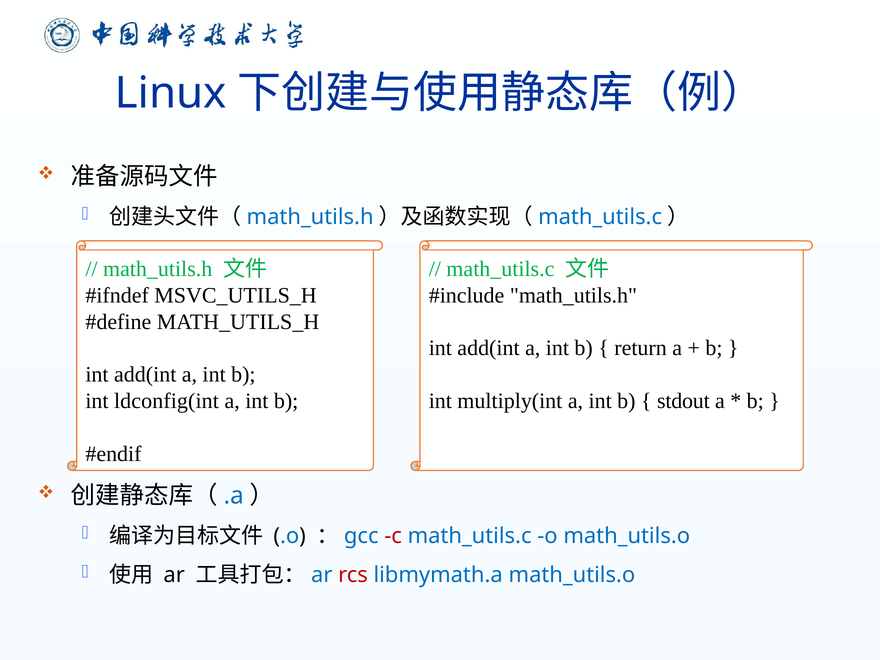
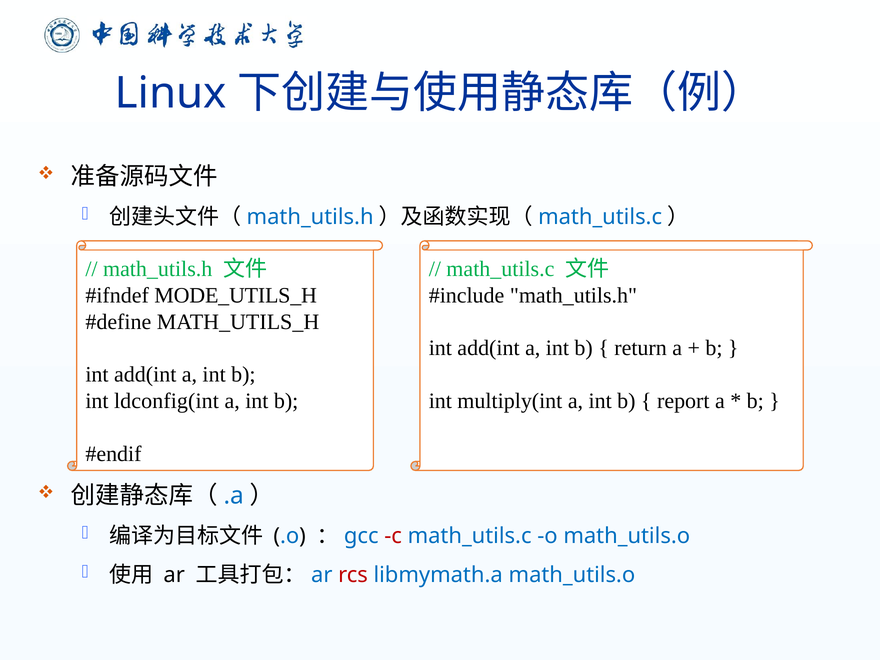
MSVC_UTILS_H: MSVC_UTILS_H -> MODE_UTILS_H (236, 295)
stdout: stdout -> report (683, 401)
